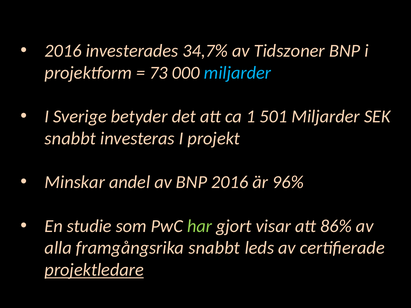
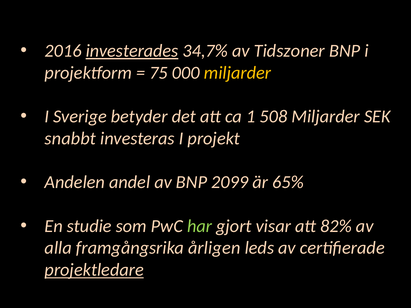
investerades underline: none -> present (132, 51)
73: 73 -> 75 (159, 73)
miljarder colour: light blue -> yellow (238, 73)
501: 501 -> 508 (273, 117)
Minskar: Minskar -> Andelen (75, 182)
BNP 2016: 2016 -> 2099 (230, 182)
96%: 96% -> 65% (288, 182)
86%: 86% -> 82% (336, 226)
framgångsrika snabbt: snabbt -> årligen (214, 248)
